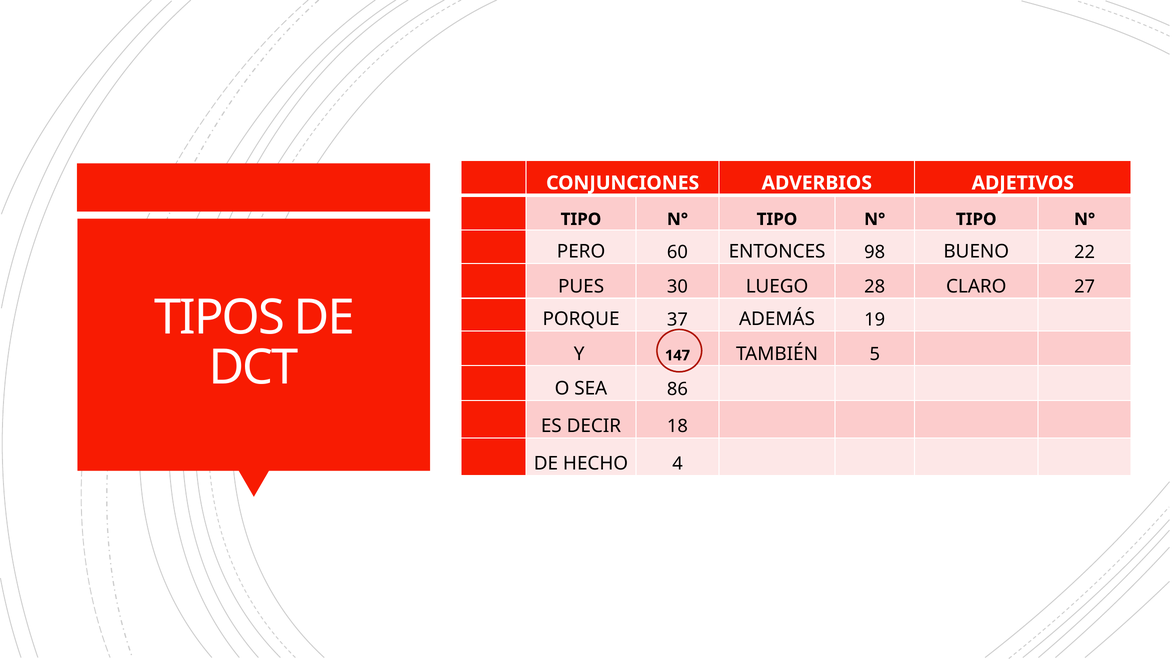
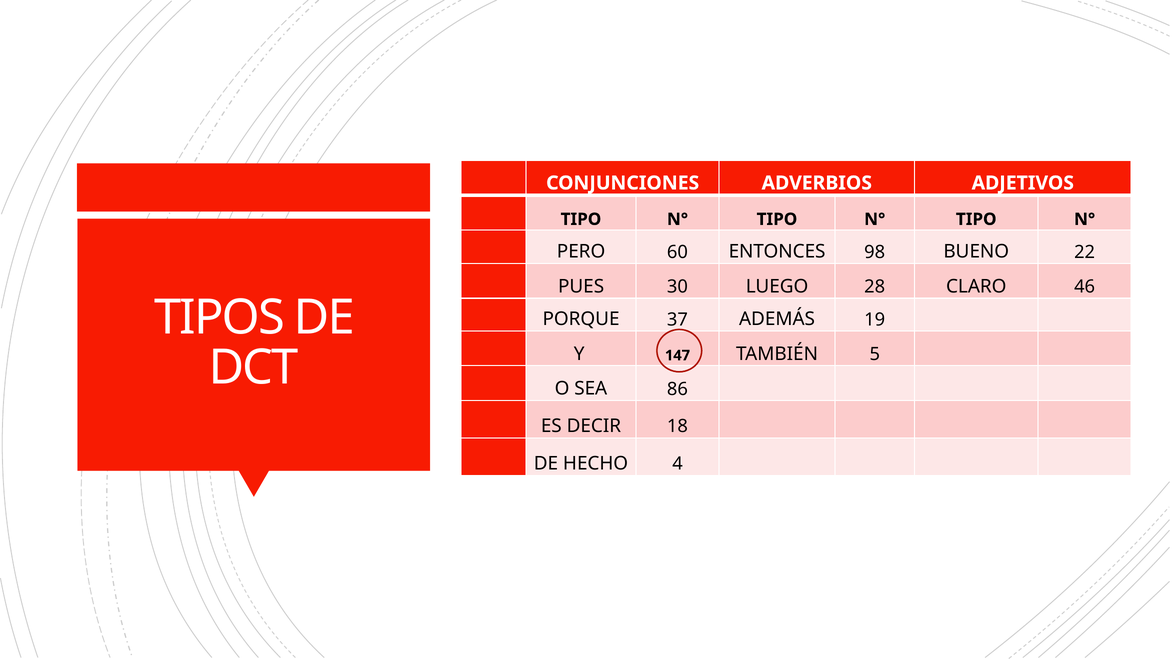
27: 27 -> 46 (1085, 287)
